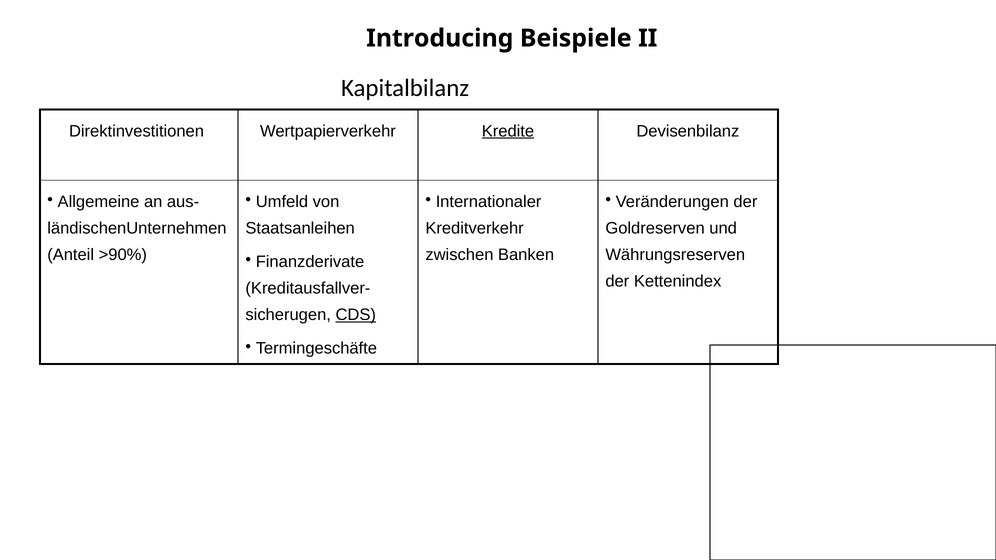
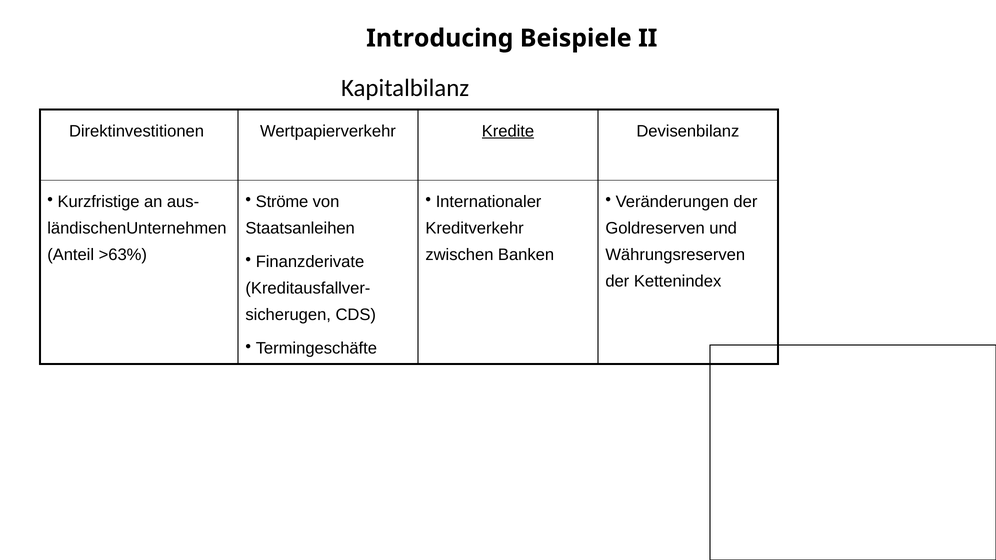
Allgemeine: Allgemeine -> Kurzfristige (99, 202)
Umfeld: Umfeld -> Ströme (282, 202)
>90%: >90% -> >63% (123, 255)
CDS underline: present -> none (356, 315)
